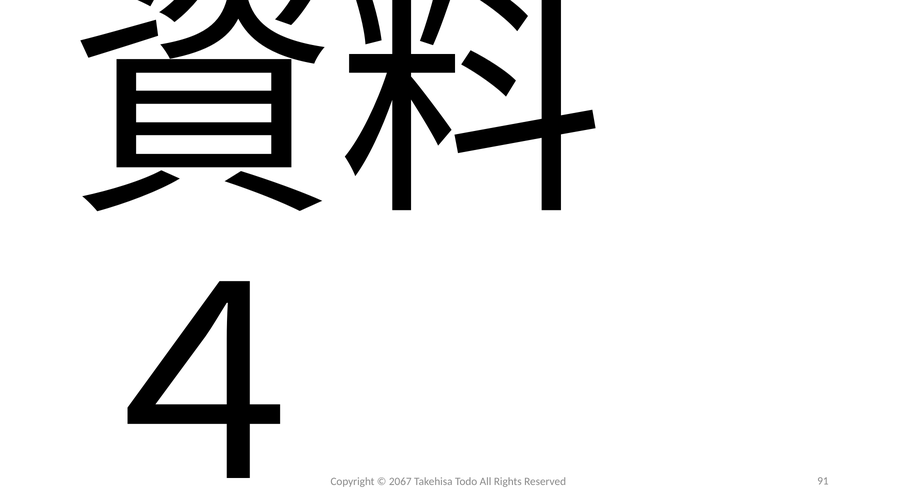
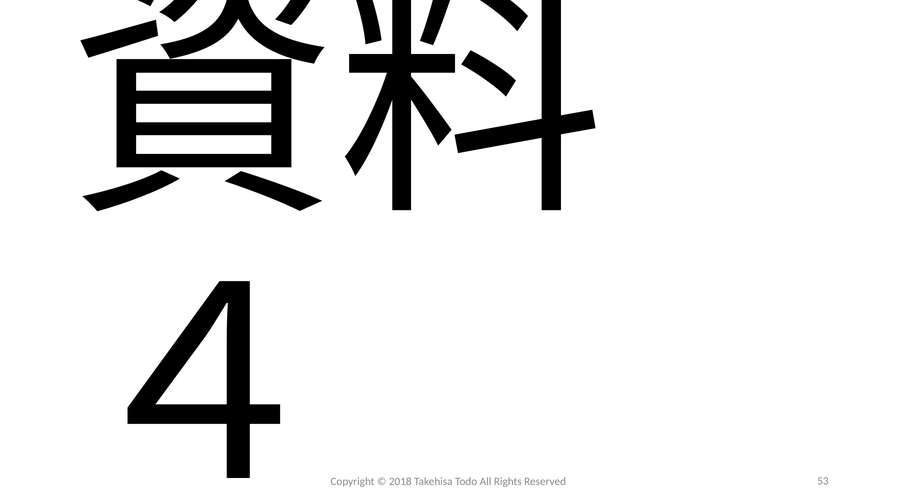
2067: 2067 -> 2018 (400, 482)
91: 91 -> 53 (823, 482)
